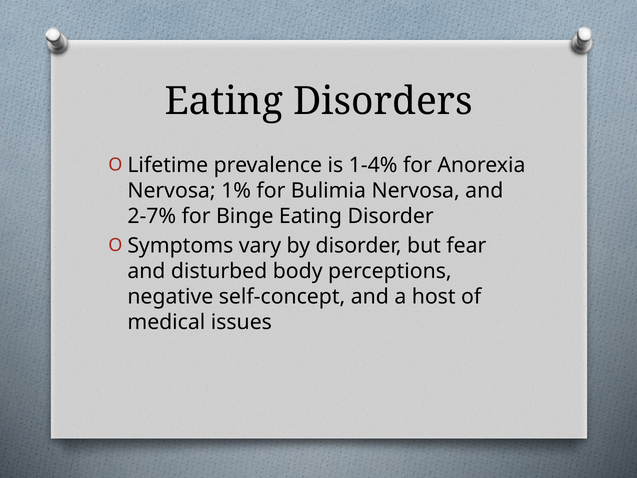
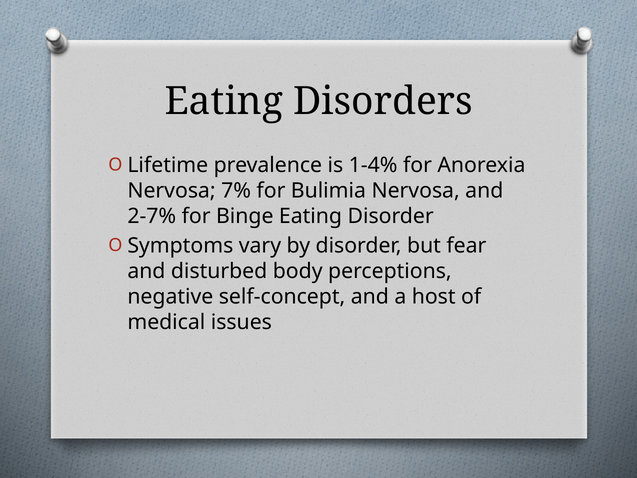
1%: 1% -> 7% (236, 191)
